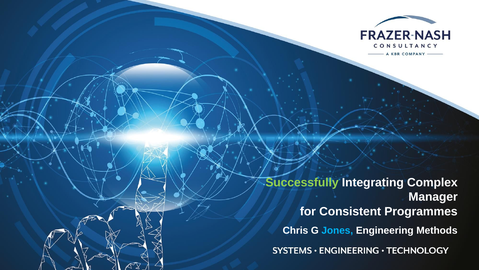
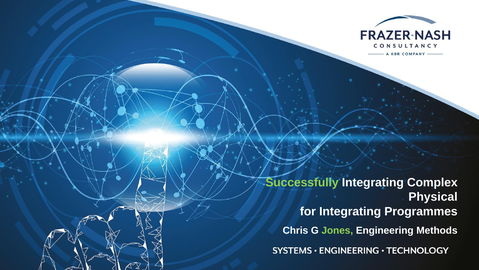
Manager: Manager -> Physical (433, 197)
for Consistent: Consistent -> Integrating (350, 211)
Jones colour: light blue -> light green (337, 230)
